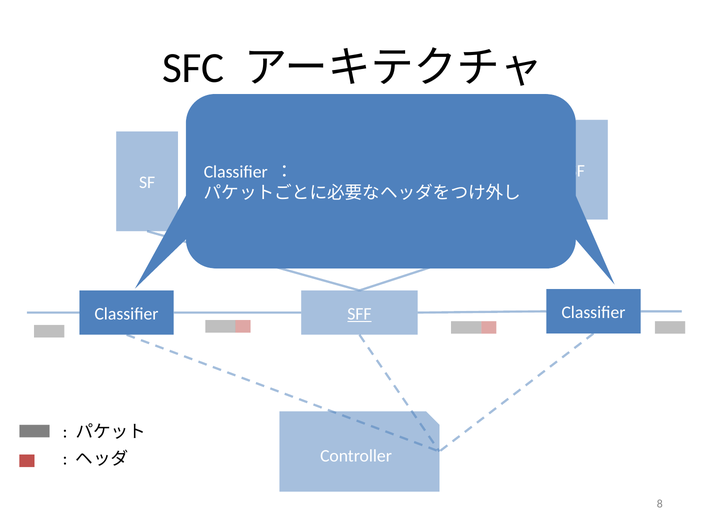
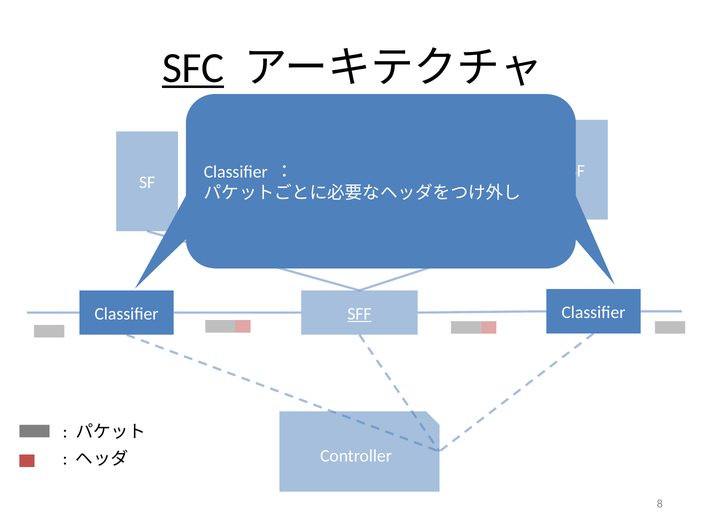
SFC underline: none -> present (193, 68)
